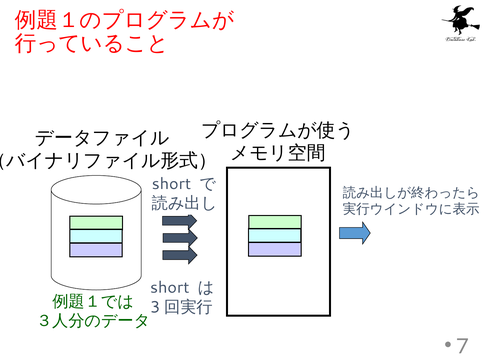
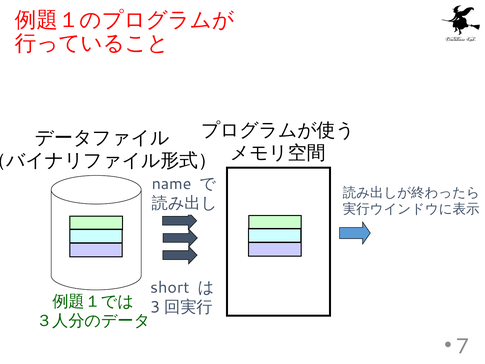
short: short -> name (172, 184)
